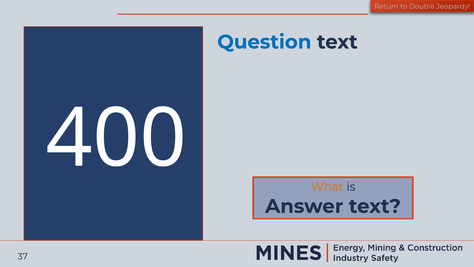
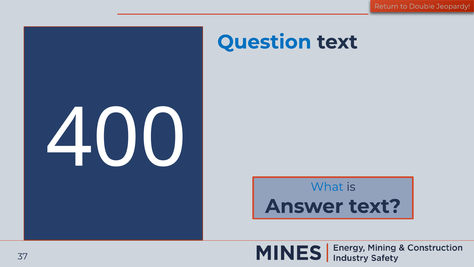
What colour: orange -> blue (327, 187)
